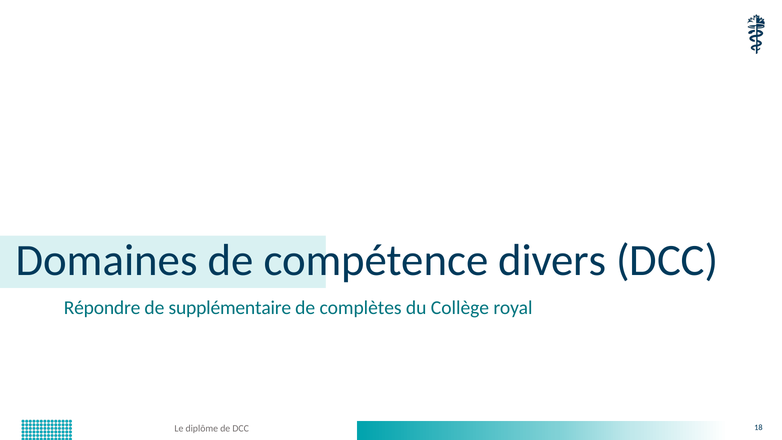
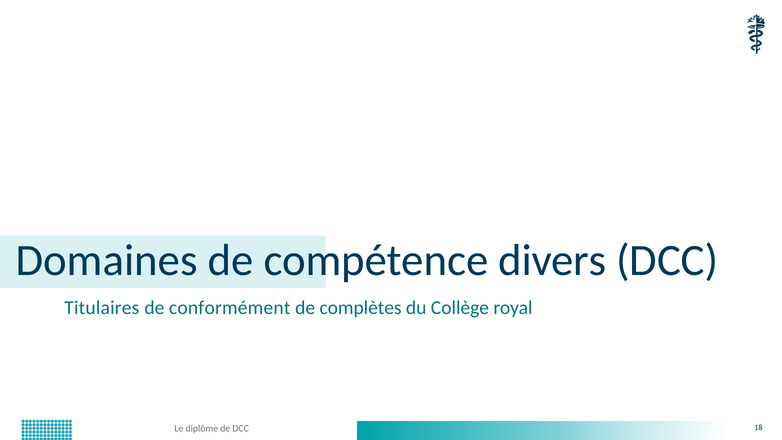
Répondre: Répondre -> Titulaires (102, 308)
supplémentaire: supplémentaire -> conformément (230, 308)
